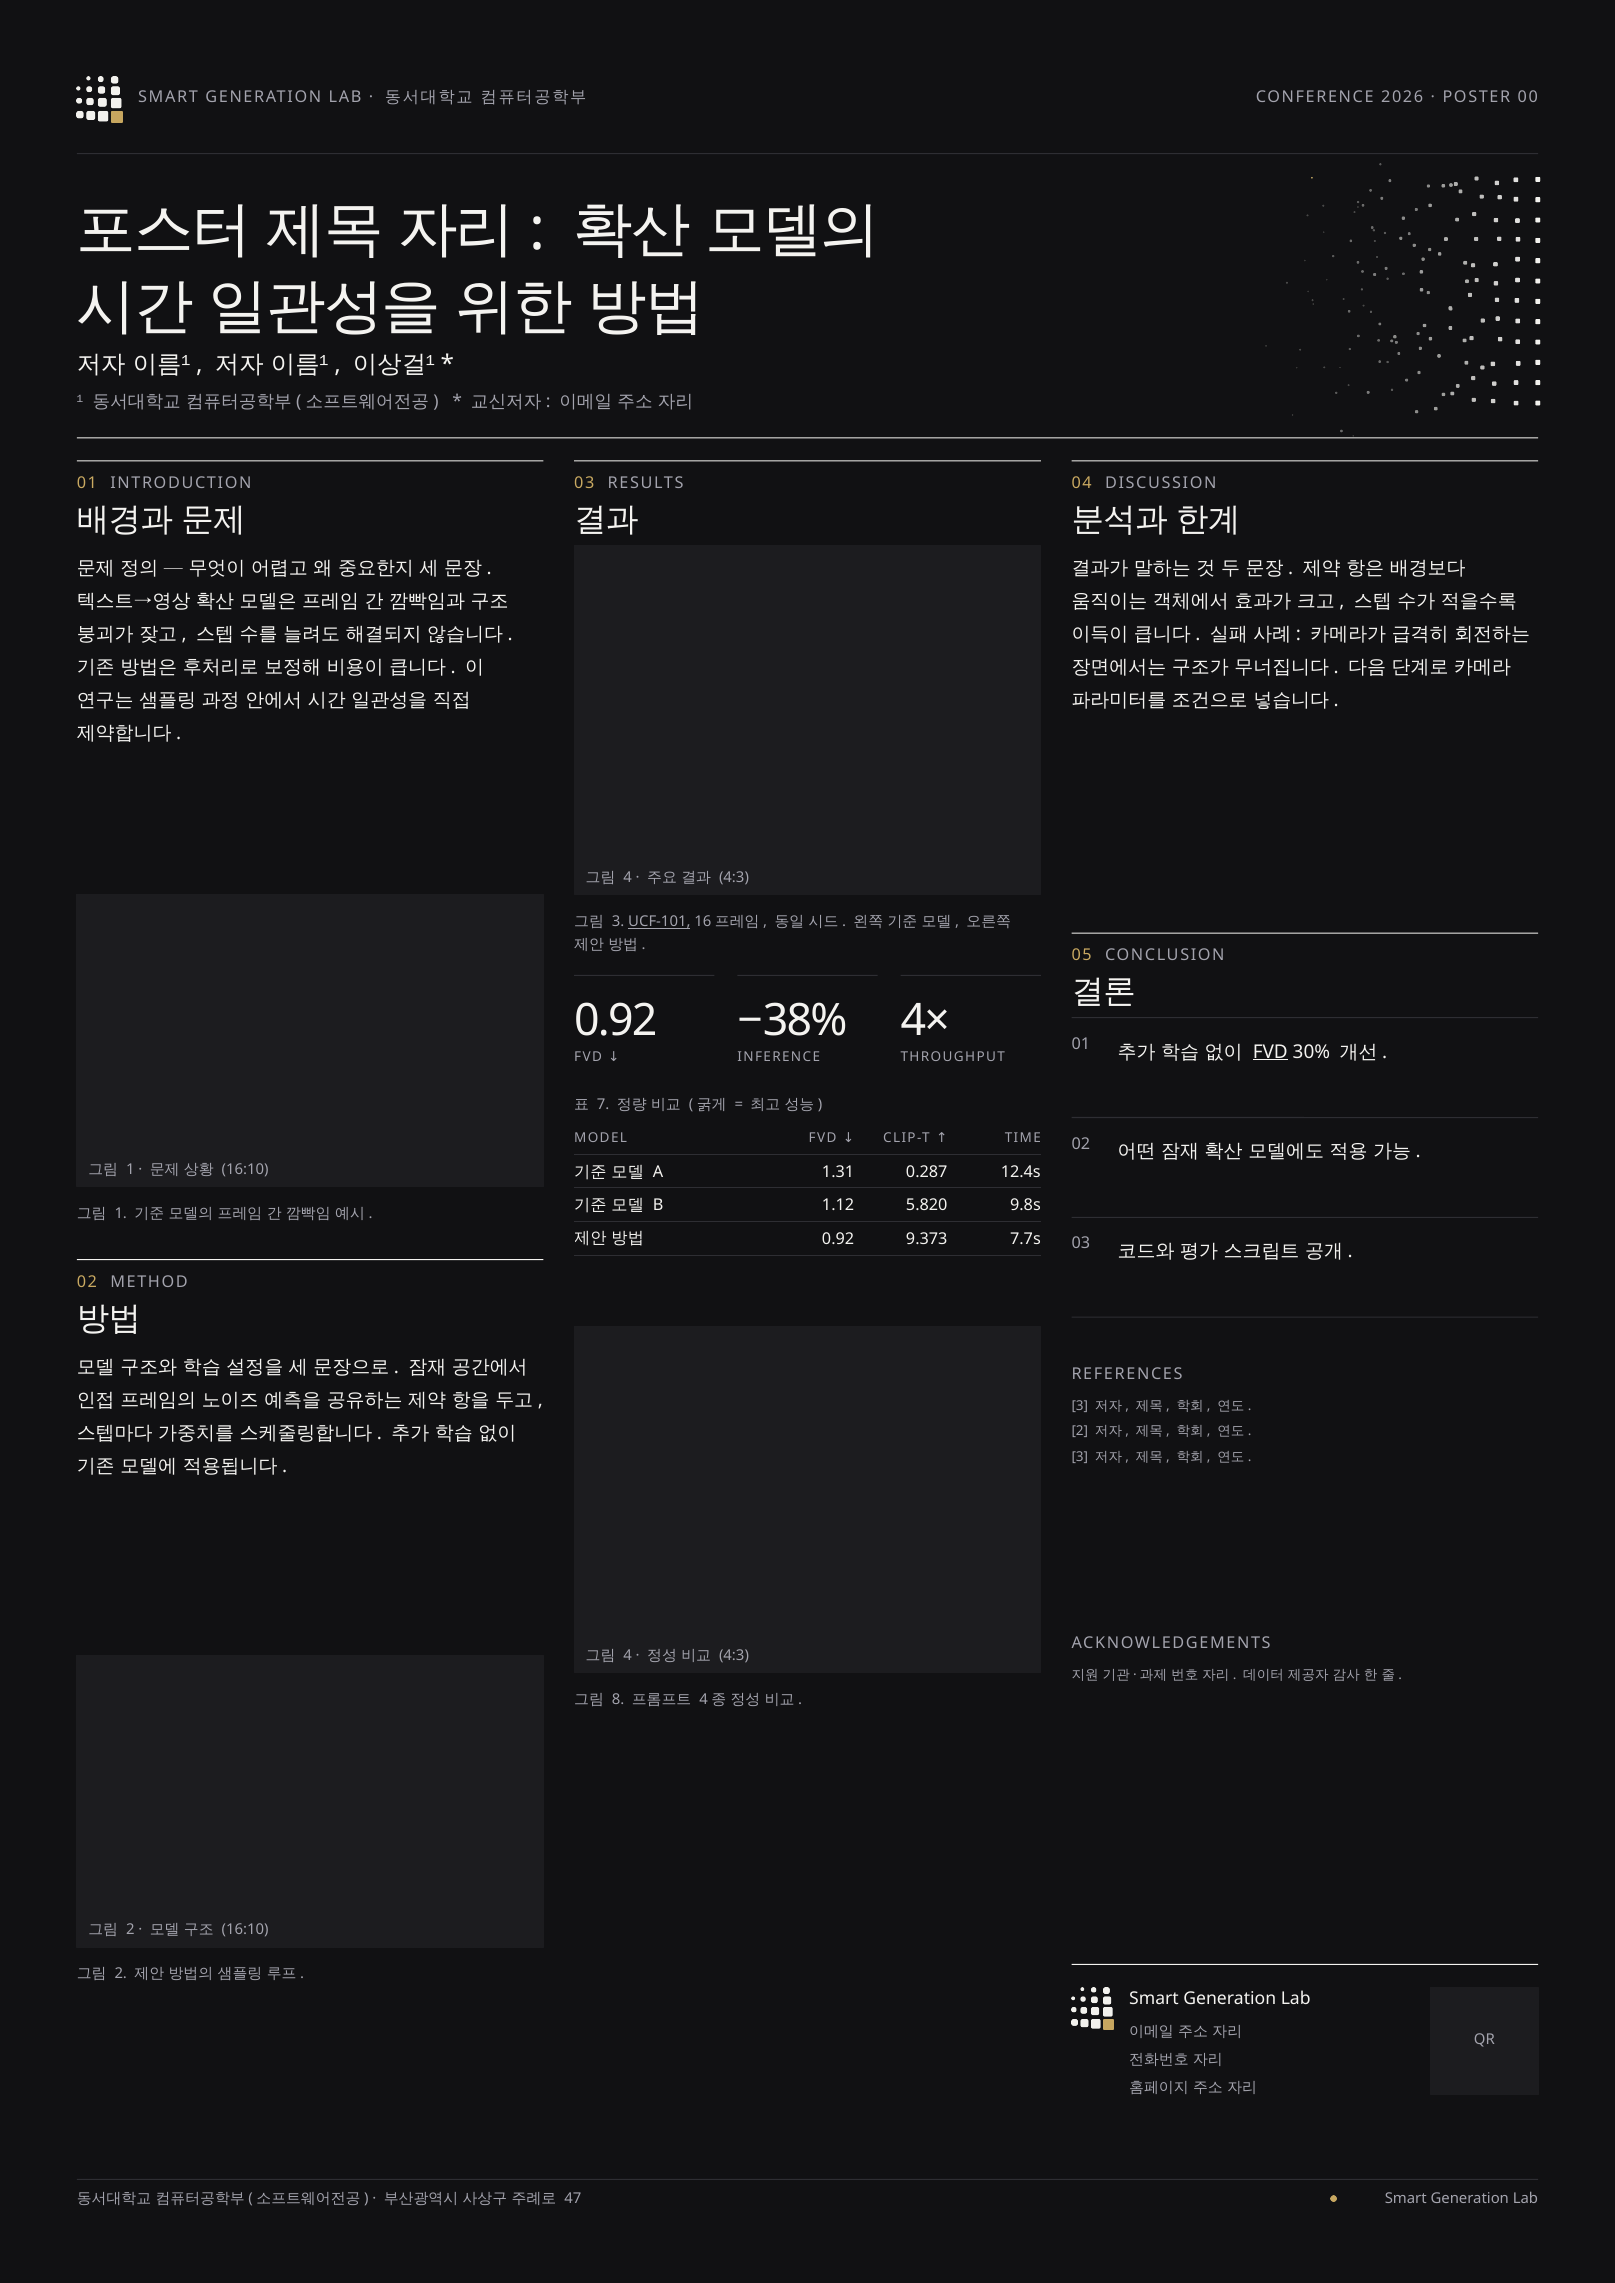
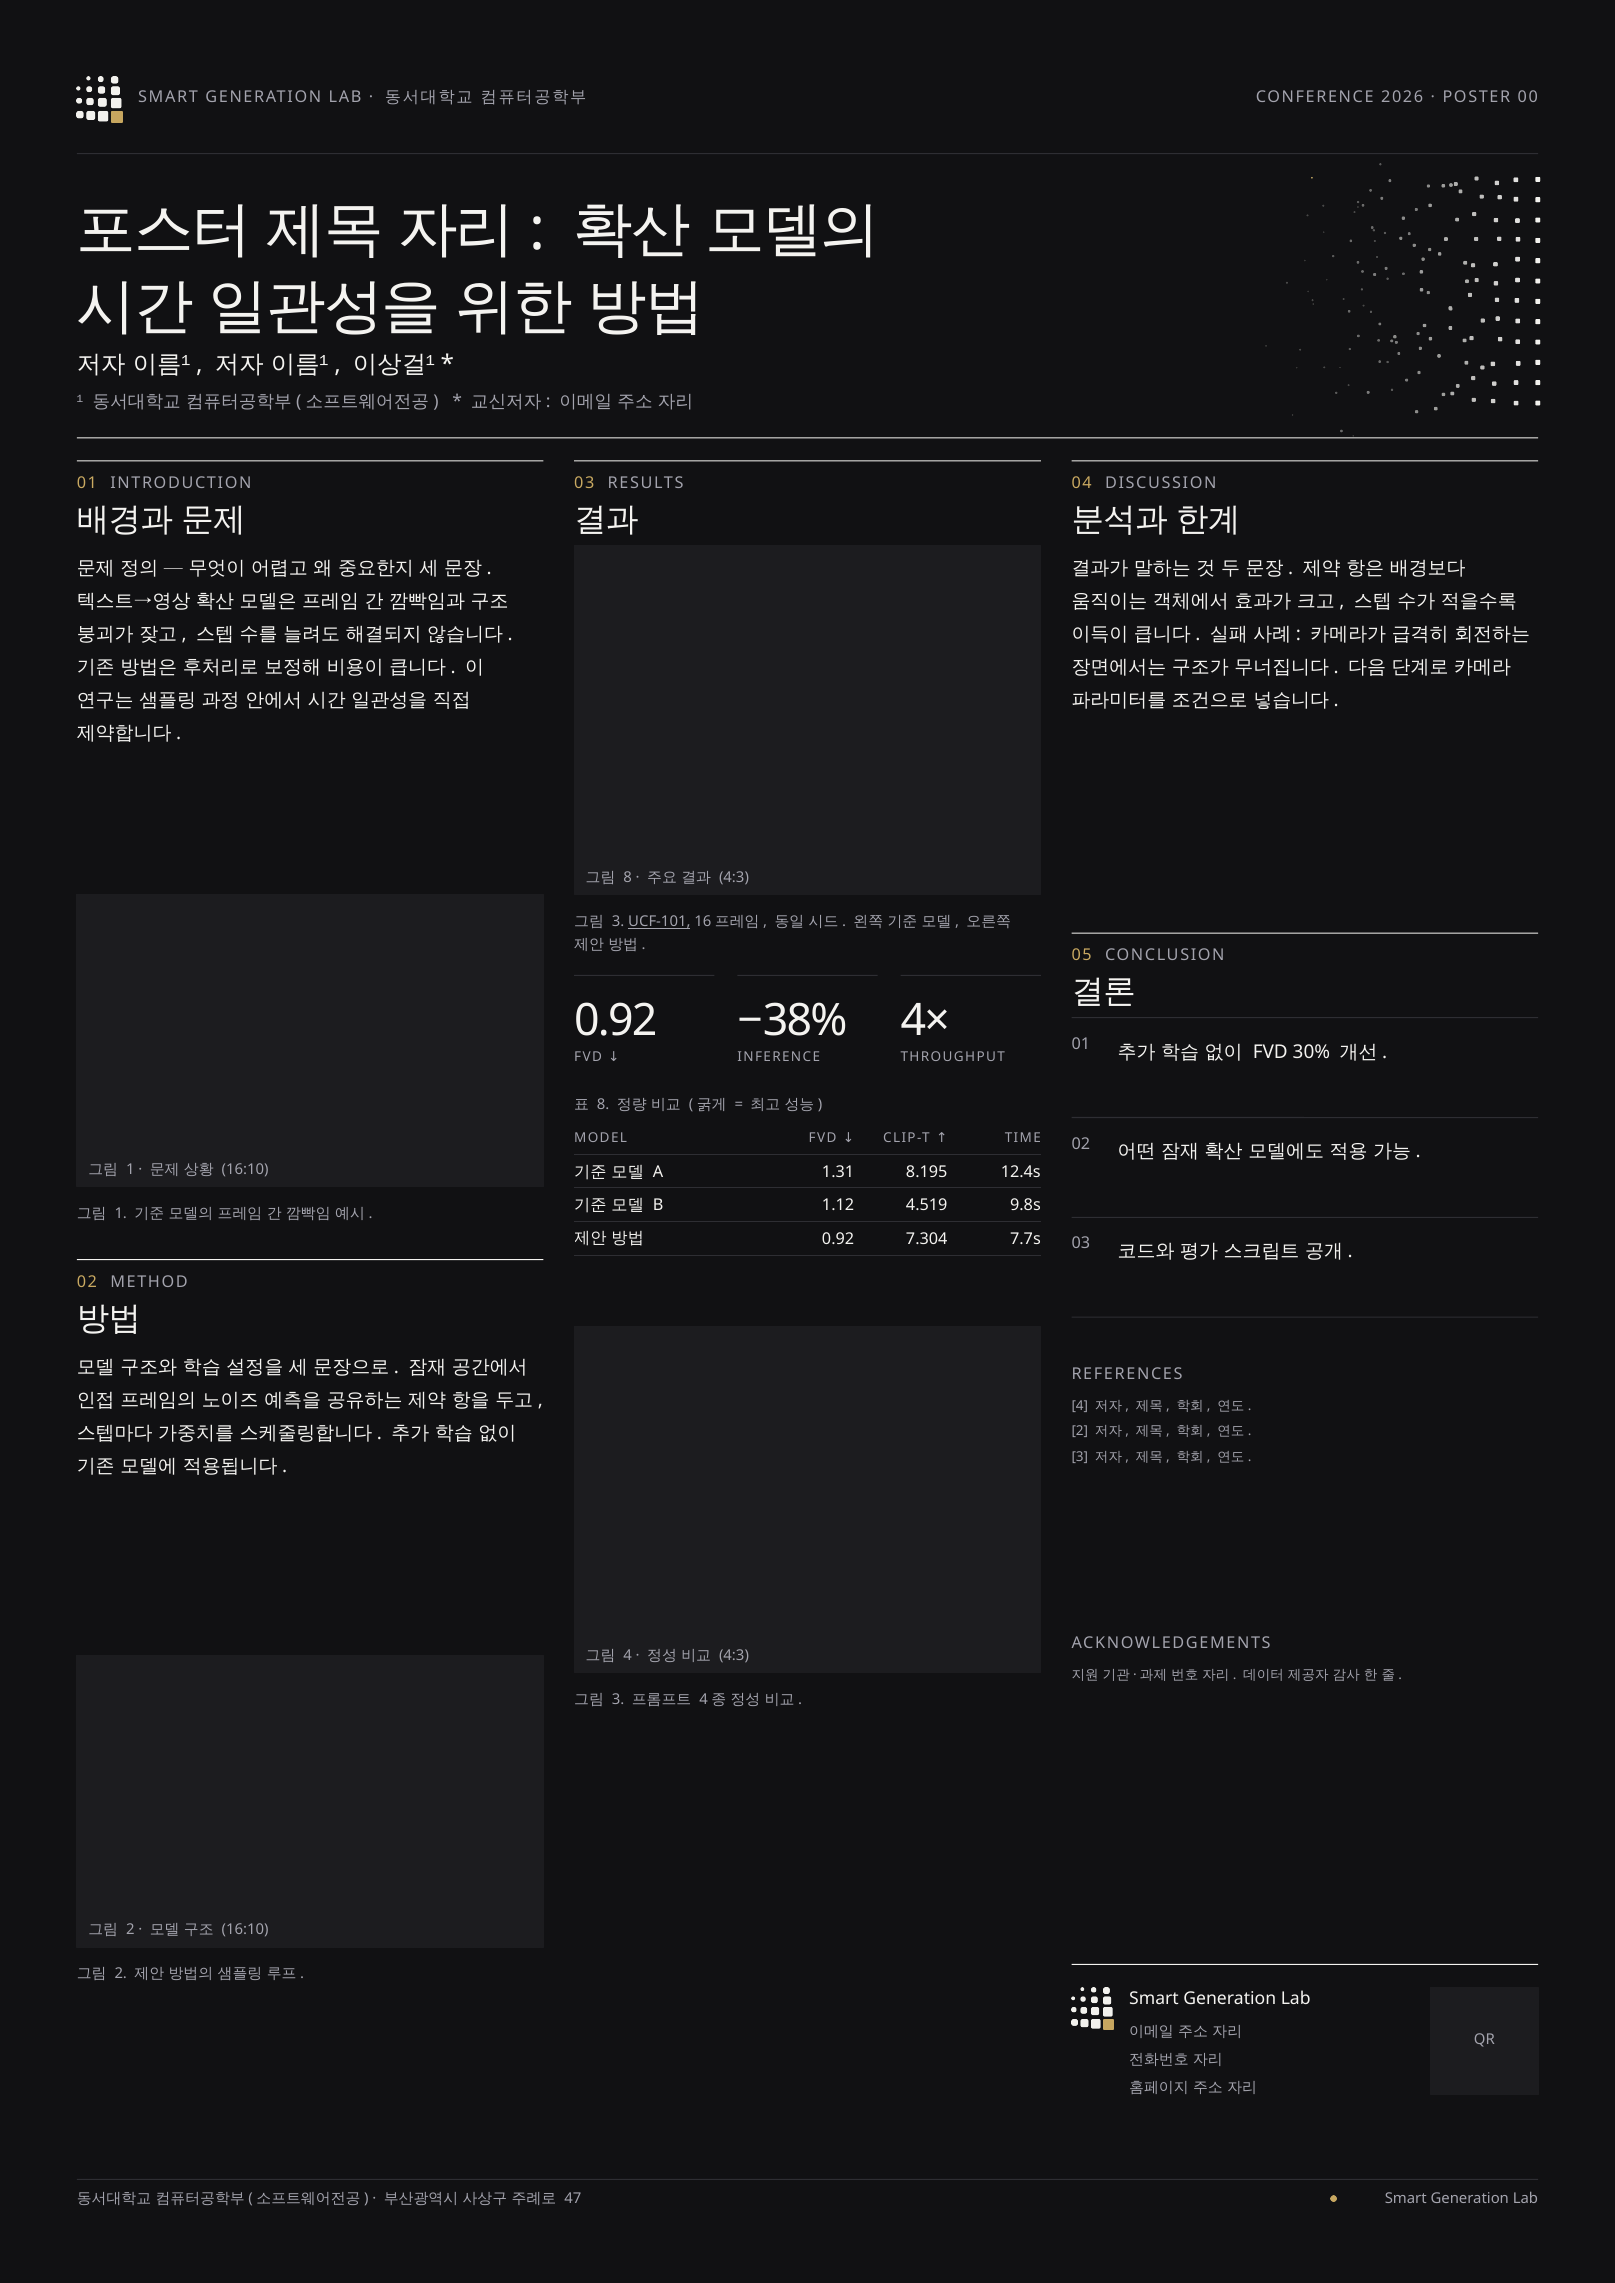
4: 4 -> 8 (628, 878)
FVD underline: present -> none (1270, 1052)
7: 7 -> 8 (603, 1105)
0.287: 0.287 -> 8.195 (927, 1172)
5.820: 5.820 -> 4.519 (927, 1206)
9.373: 9.373 -> 7.304 (927, 1239)
3: 3 -> 4 (1080, 1406)
8: 8 -> 3 (618, 1699)
